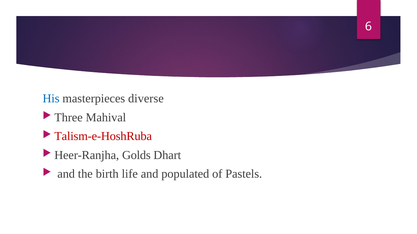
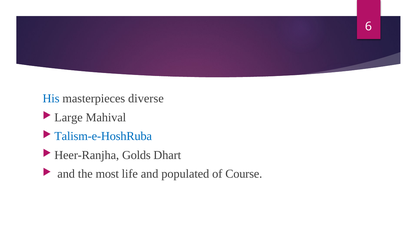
Three: Three -> Large (69, 118)
Talism-e-HoshRuba colour: red -> blue (103, 137)
birth: birth -> most (107, 174)
Pastels: Pastels -> Course (244, 174)
